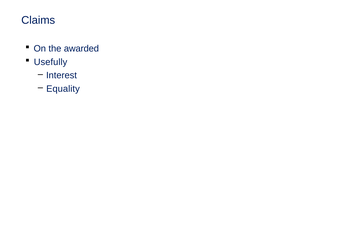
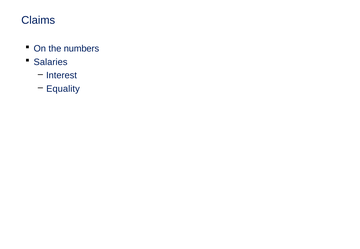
awarded: awarded -> numbers (81, 49)
Usefully: Usefully -> Salaries (51, 62)
